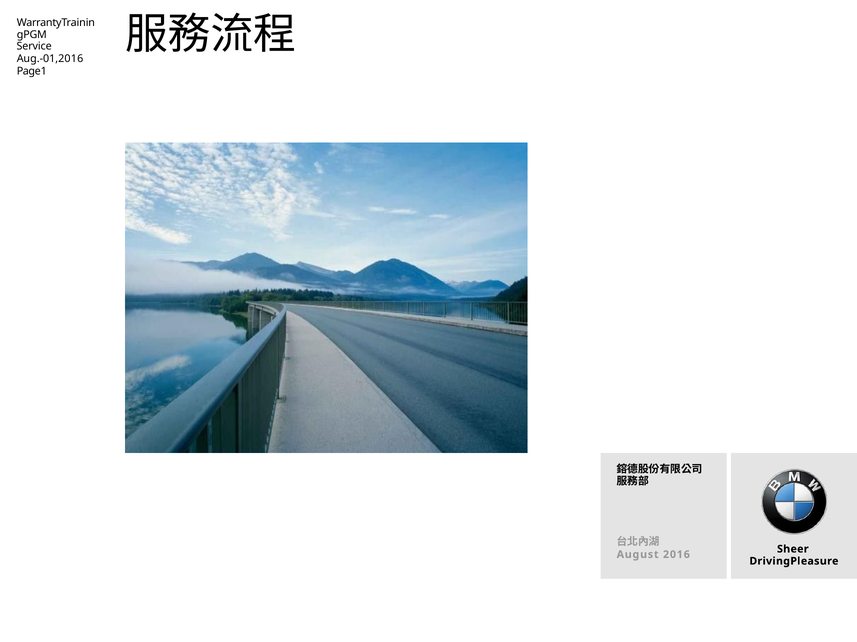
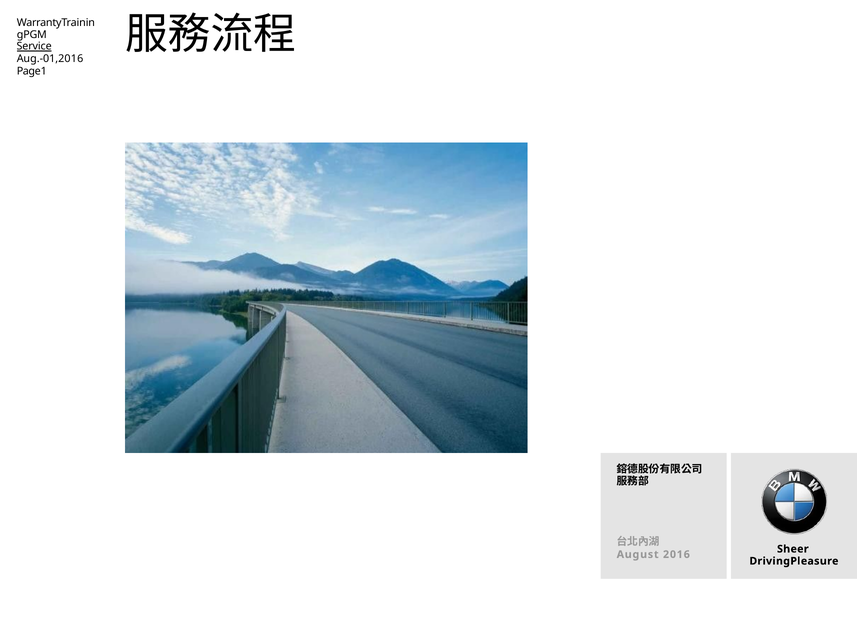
Service underline: none -> present (34, 46)
